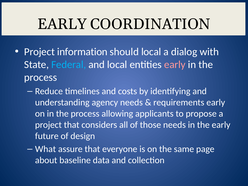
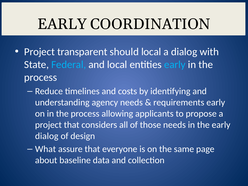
information: information -> transparent (82, 52)
early colour: pink -> light blue (175, 65)
future: future -> dialog (47, 136)
